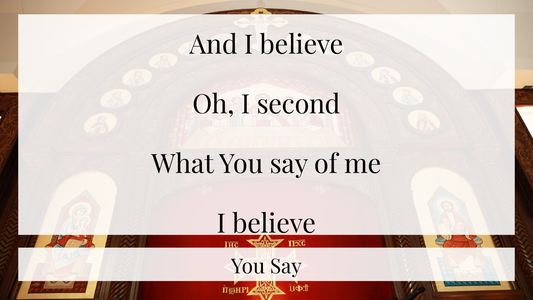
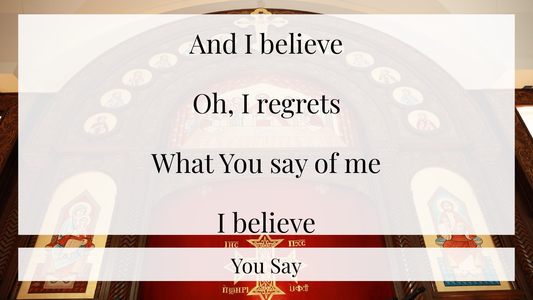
second: second -> regrets (299, 105)
